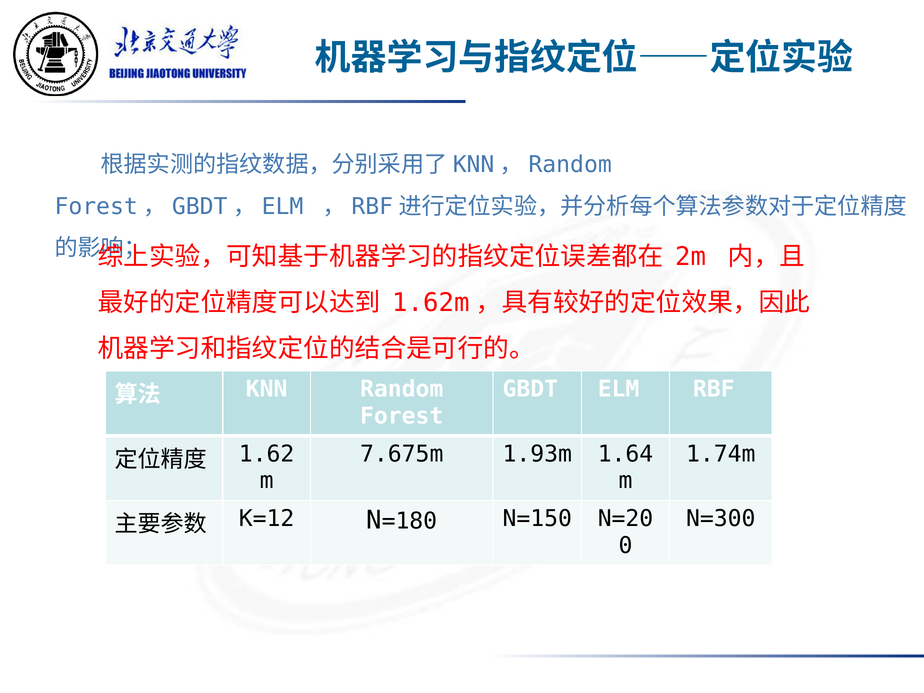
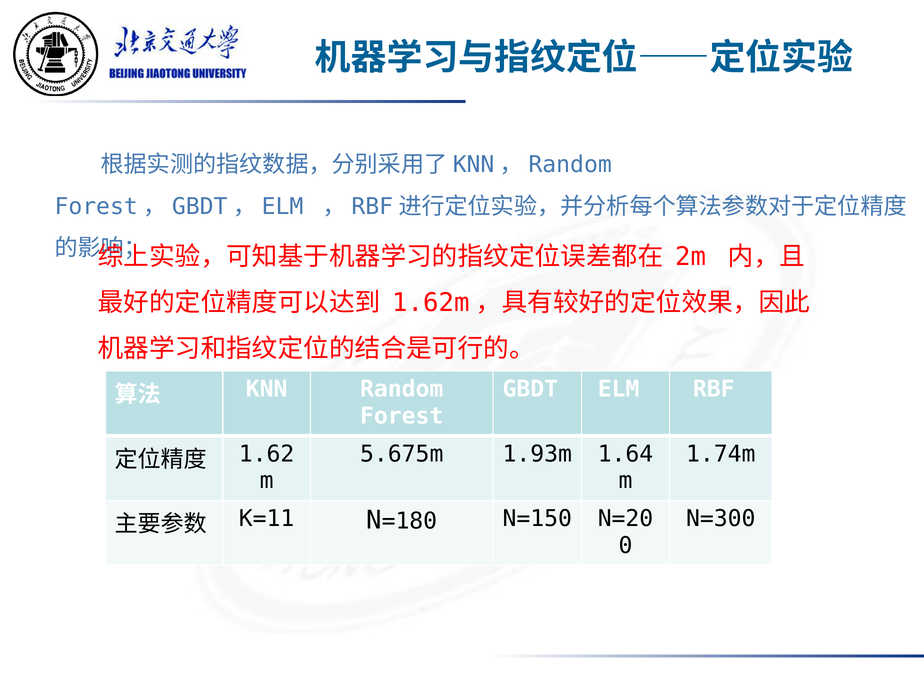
7.675m: 7.675m -> 5.675m (402, 454)
K=12: K=12 -> K=11 (267, 519)
